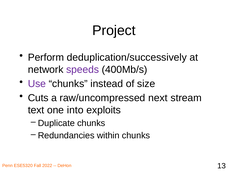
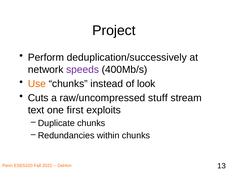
Use colour: purple -> orange (37, 84)
size: size -> look (146, 84)
next: next -> stuff (158, 98)
into: into -> first (75, 110)
